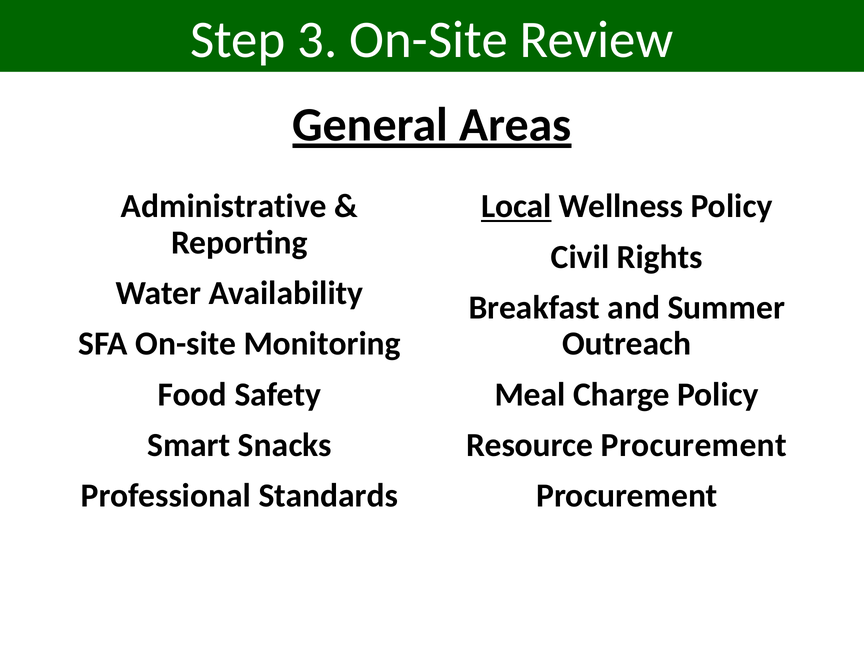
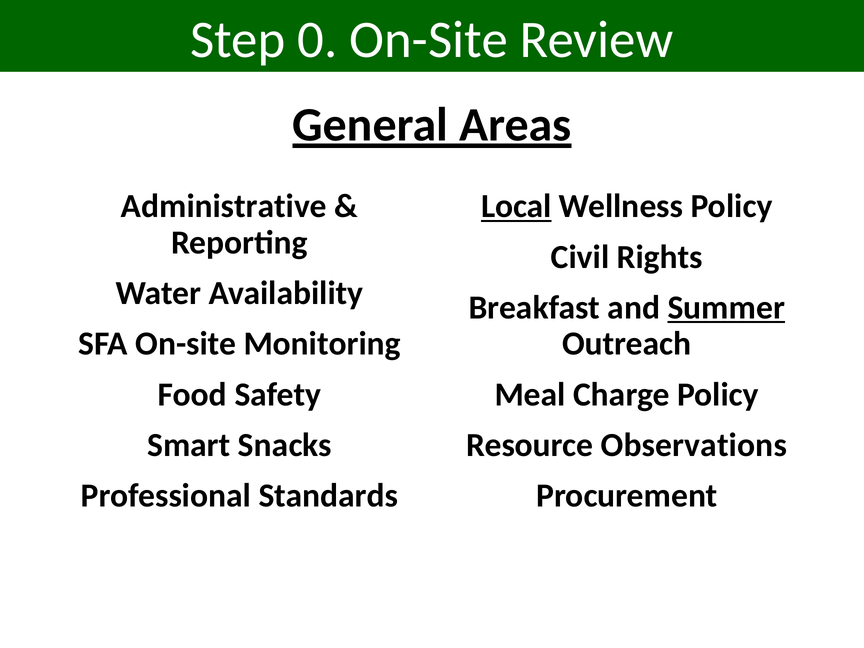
3: 3 -> 0 (317, 40)
Summer underline: none -> present (726, 308)
Resource Procurement: Procurement -> Observations (694, 445)
